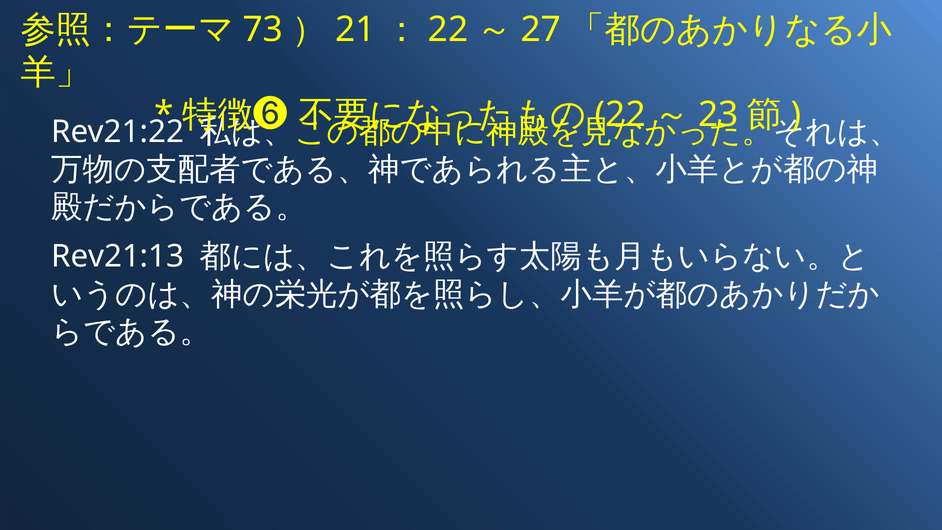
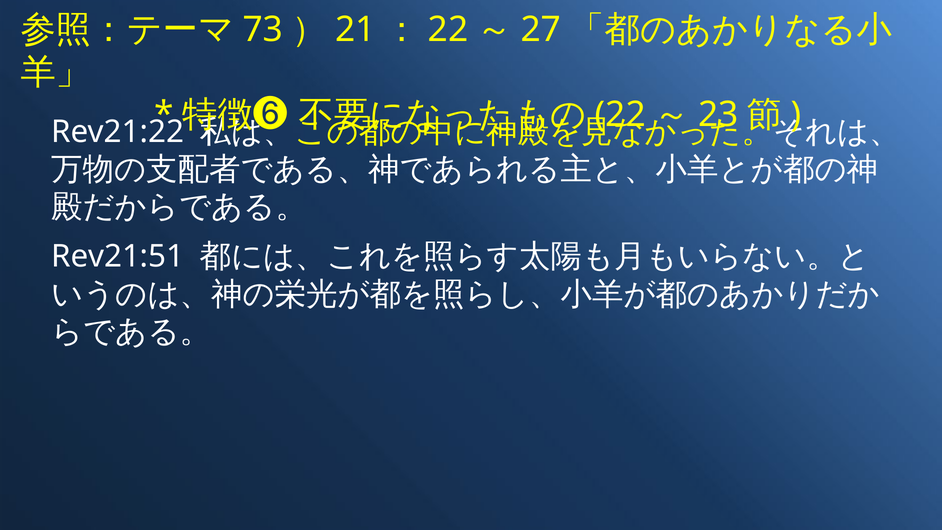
Rev21:13: Rev21:13 -> Rev21:51 (118, 257)
